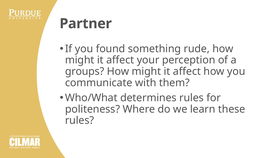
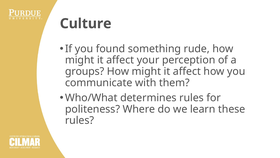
Partner: Partner -> Culture (86, 24)
